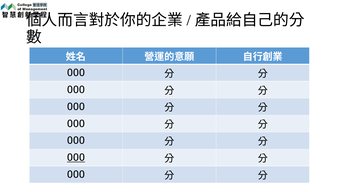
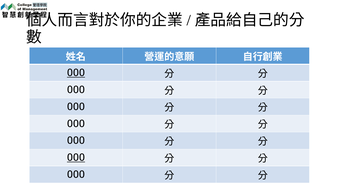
OOO underline: none -> present (76, 73)
